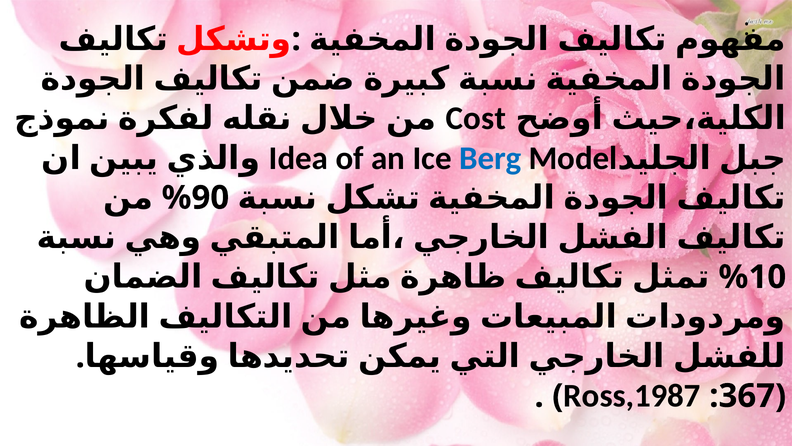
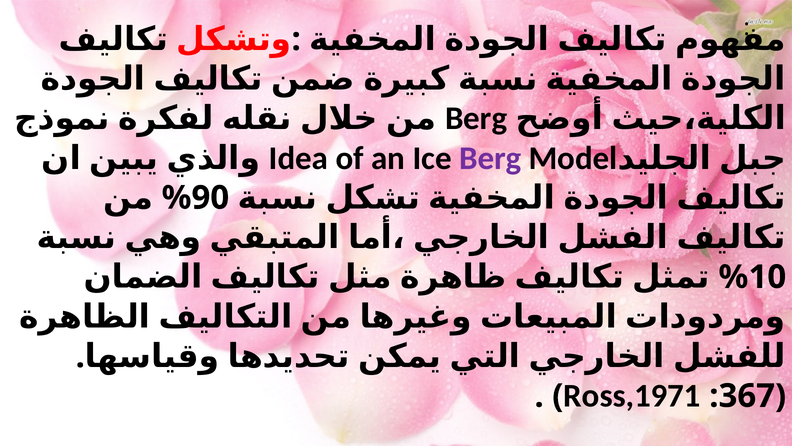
Cost: Cost -> Berg (476, 118)
Berg colour: blue -> purple (490, 158)
Ross,1987: Ross,1987 -> Ross,1971 (632, 396)
